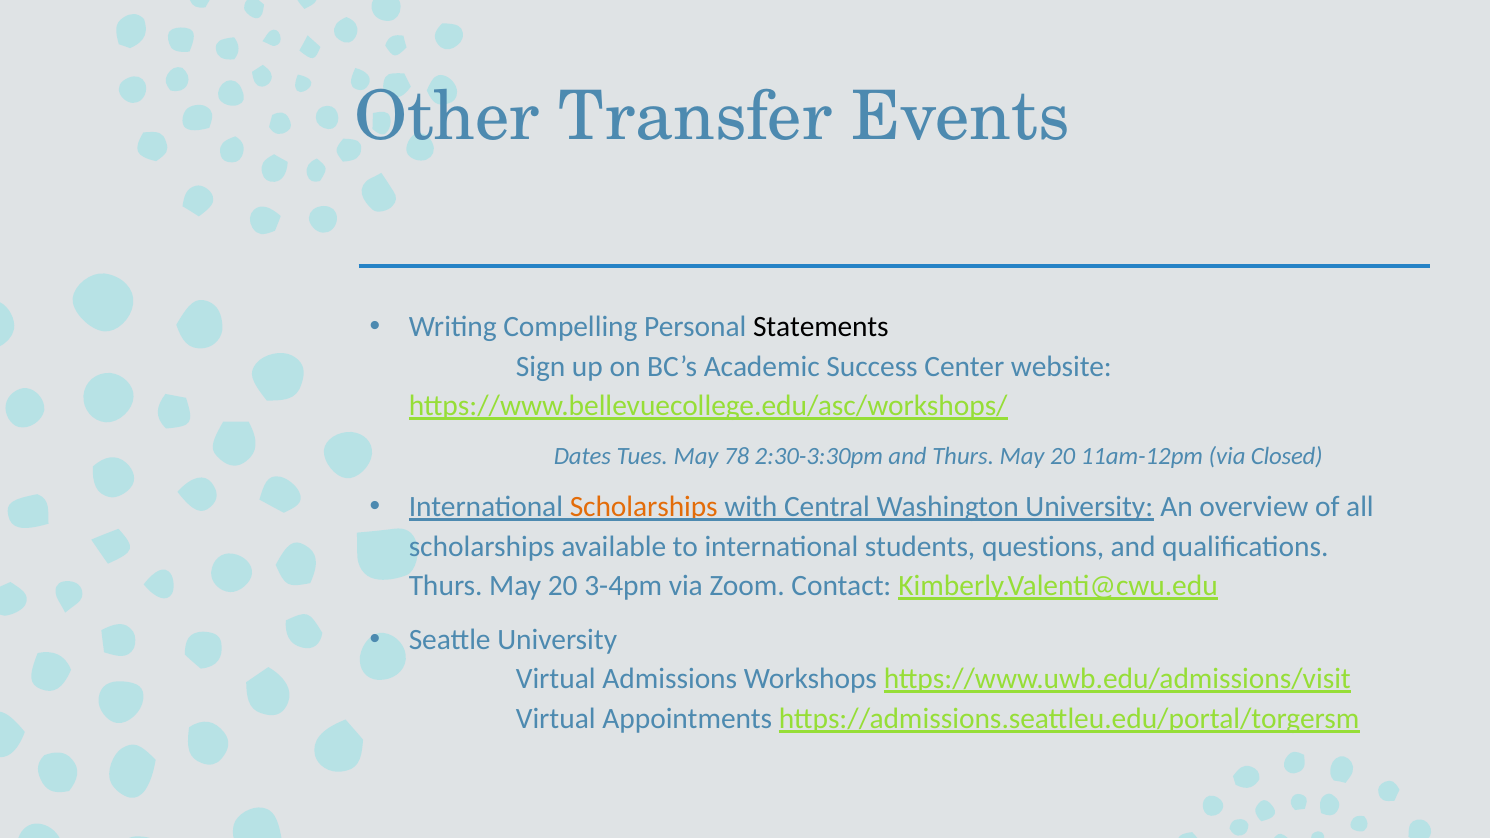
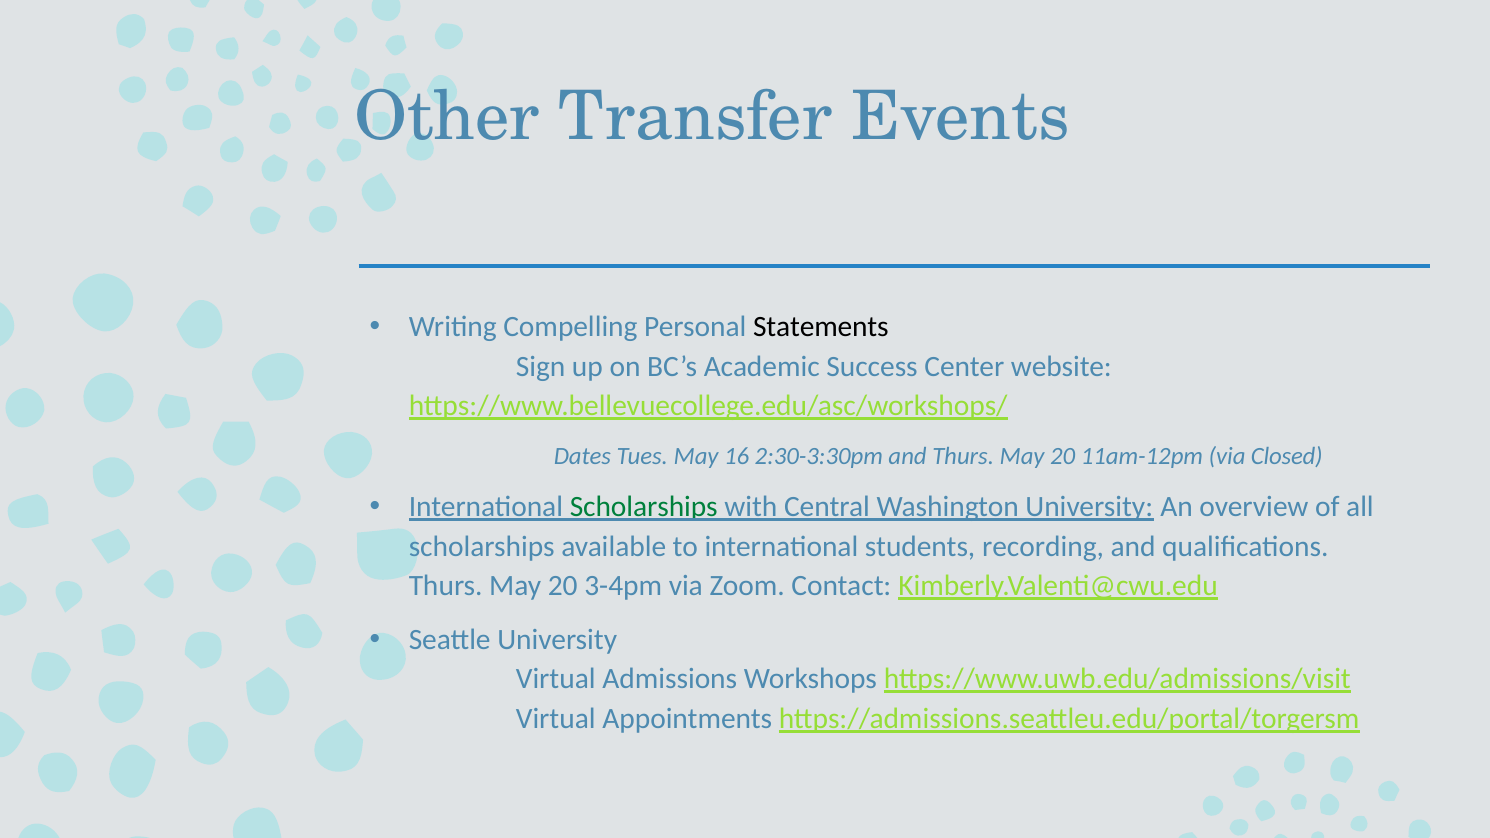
78: 78 -> 16 (737, 456)
Scholarships colour: orange -> green (644, 507)
questions: questions -> recording (1043, 547)
